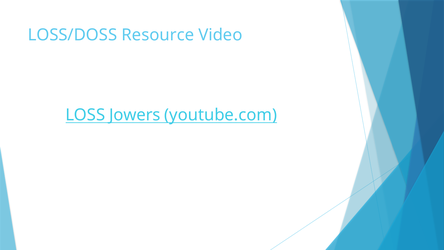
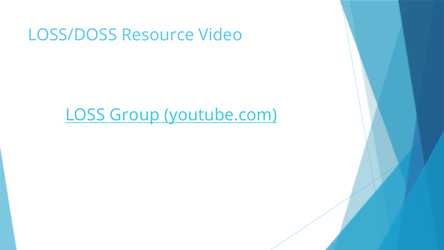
Jowers: Jowers -> Group (135, 115)
